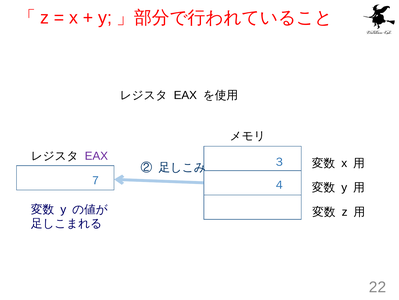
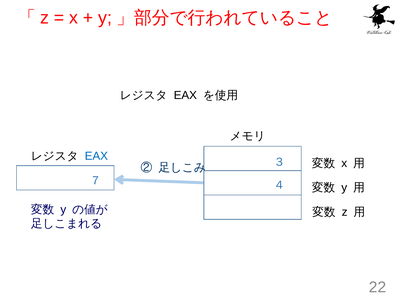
EAX colour: purple -> blue (96, 156)
